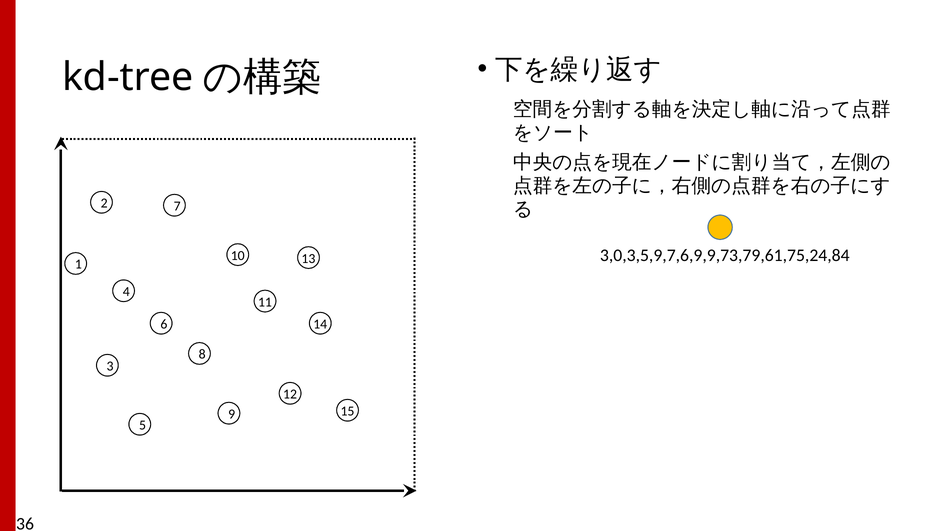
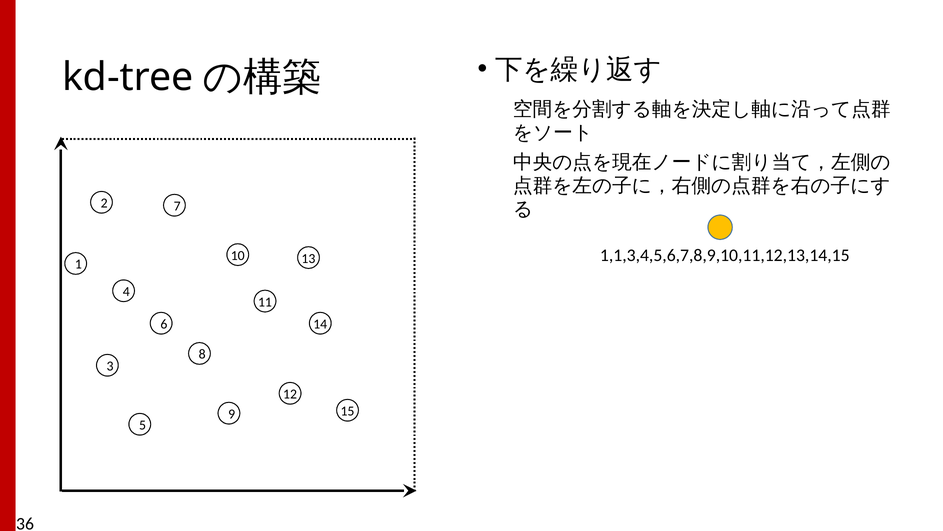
3,0,3,5,9,7,6,9,9,73,79,61,75,24,84: 3,0,3,5,9,7,6,9,9,73,79,61,75,24,84 -> 1,1,3,4,5,6,7,8,9,10,11,12,13,14,15 (725, 255)
